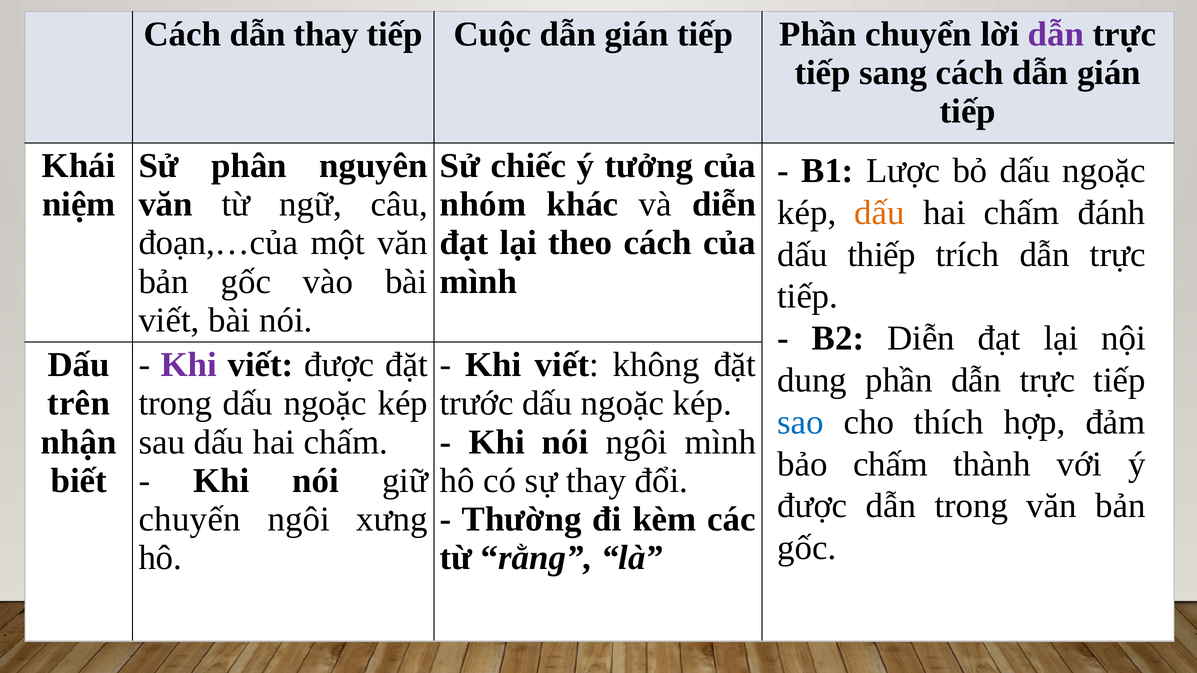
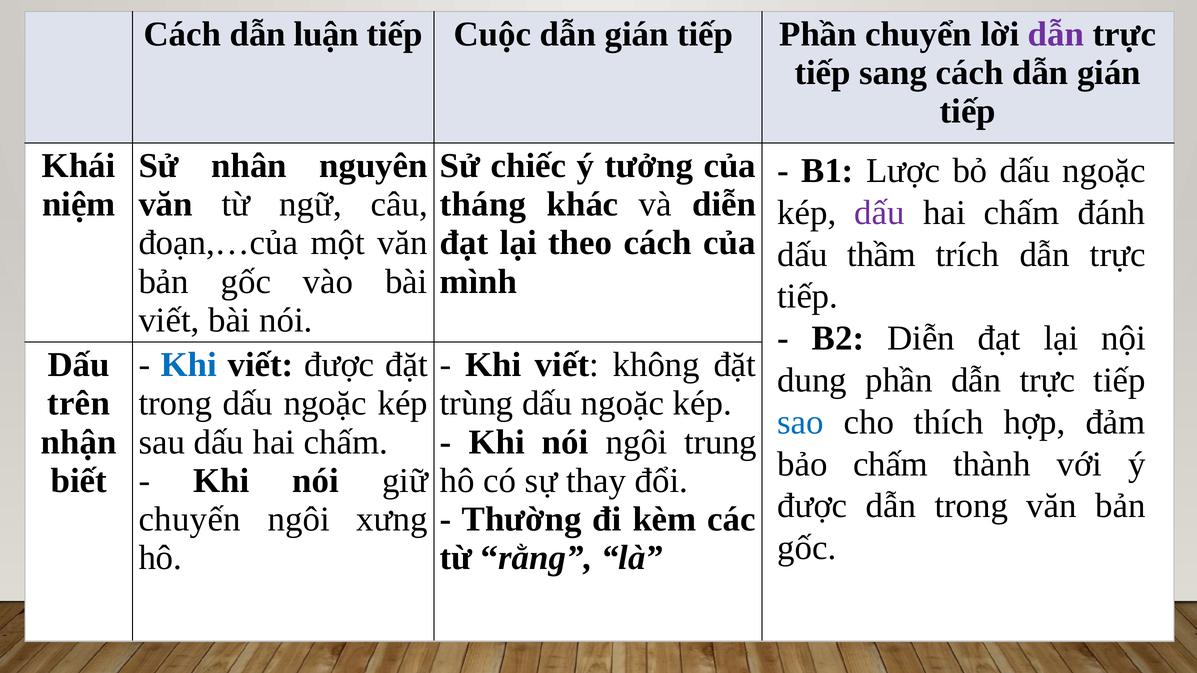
dẫn thay: thay -> luận (326, 34)
phân: phân -> nhân (249, 166)
nhóm: nhóm -> tháng (483, 204)
dấu colour: orange -> purple (880, 213)
thiếp: thiếp -> thầm (882, 255)
Khi colour: purple -> blue (189, 365)
trước: trước -> trùng (477, 404)
ngôi mình: mình -> trung (721, 442)
